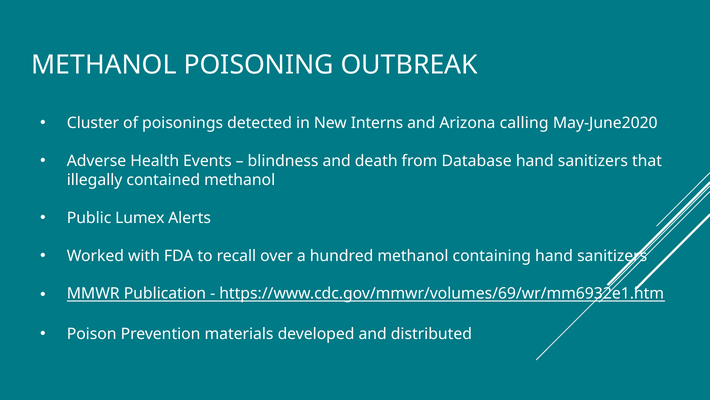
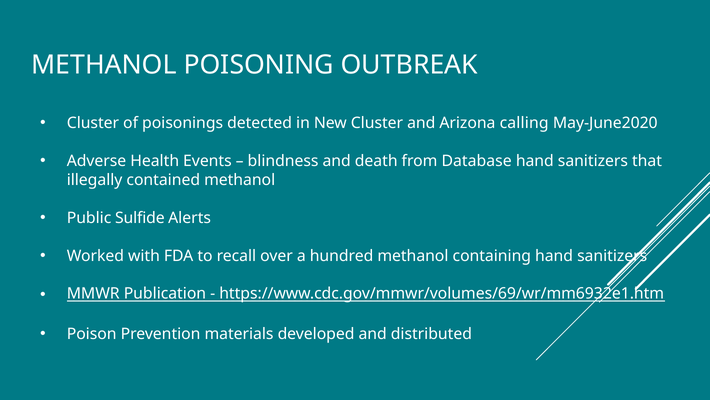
New Interns: Interns -> Cluster (377, 123)
Lumex: Lumex -> Sulfide (140, 218)
